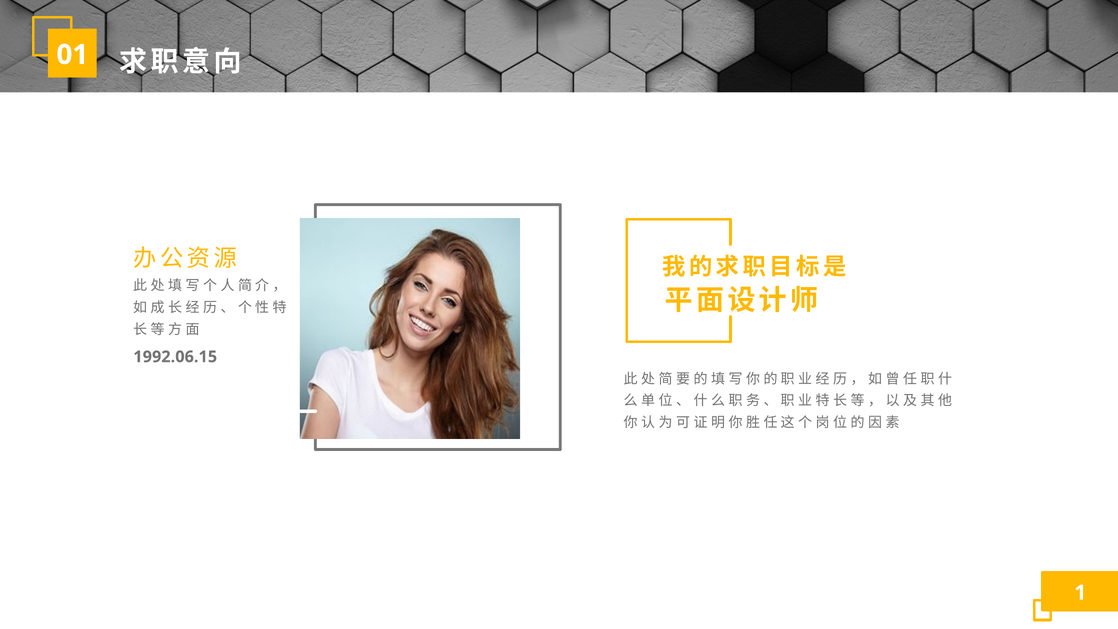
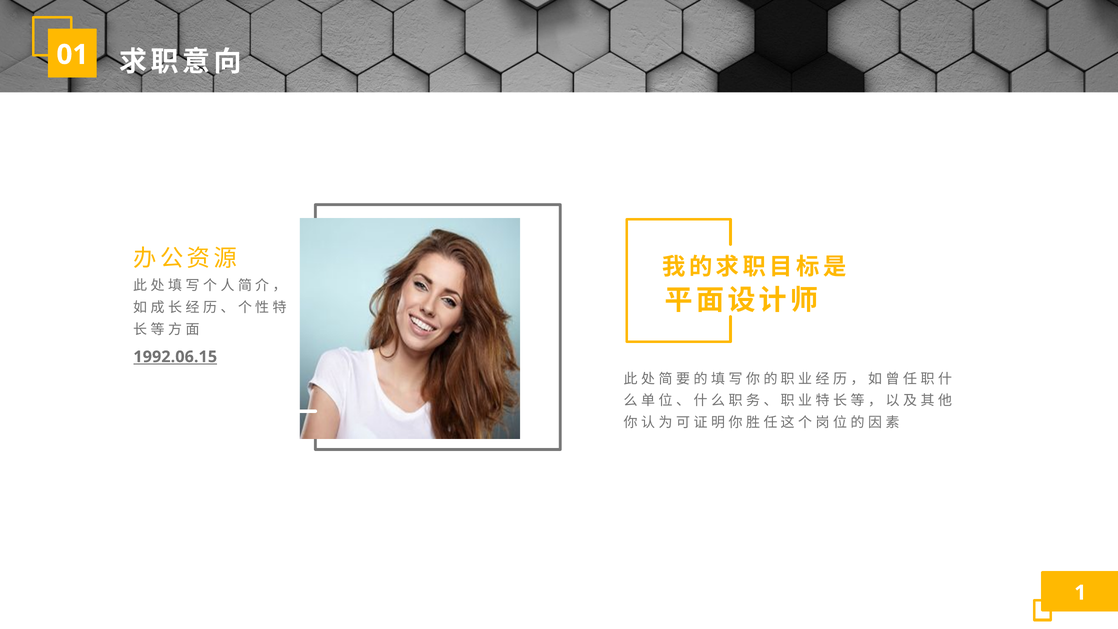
1992.06.15 underline: none -> present (175, 357)
